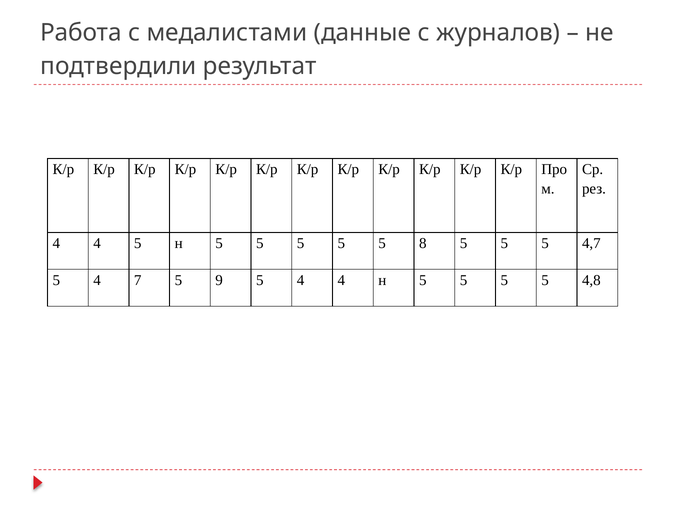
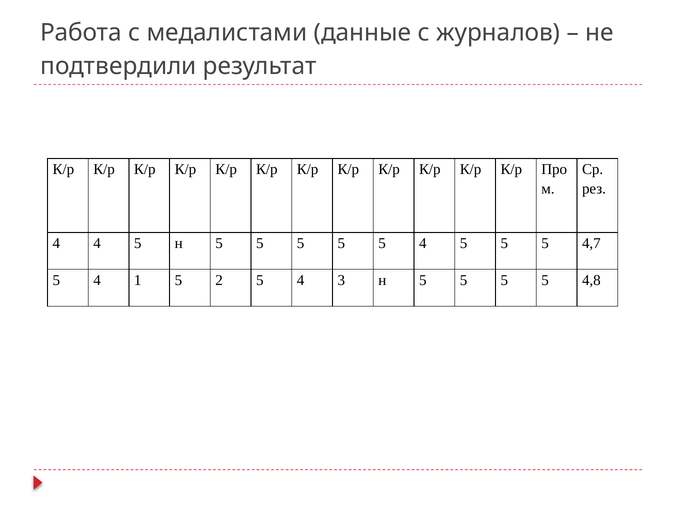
5 5 8: 8 -> 4 (423, 243)
7: 7 -> 1 (138, 280)
9: 9 -> 2 (219, 280)
5 4 4: 4 -> 3 (341, 280)
